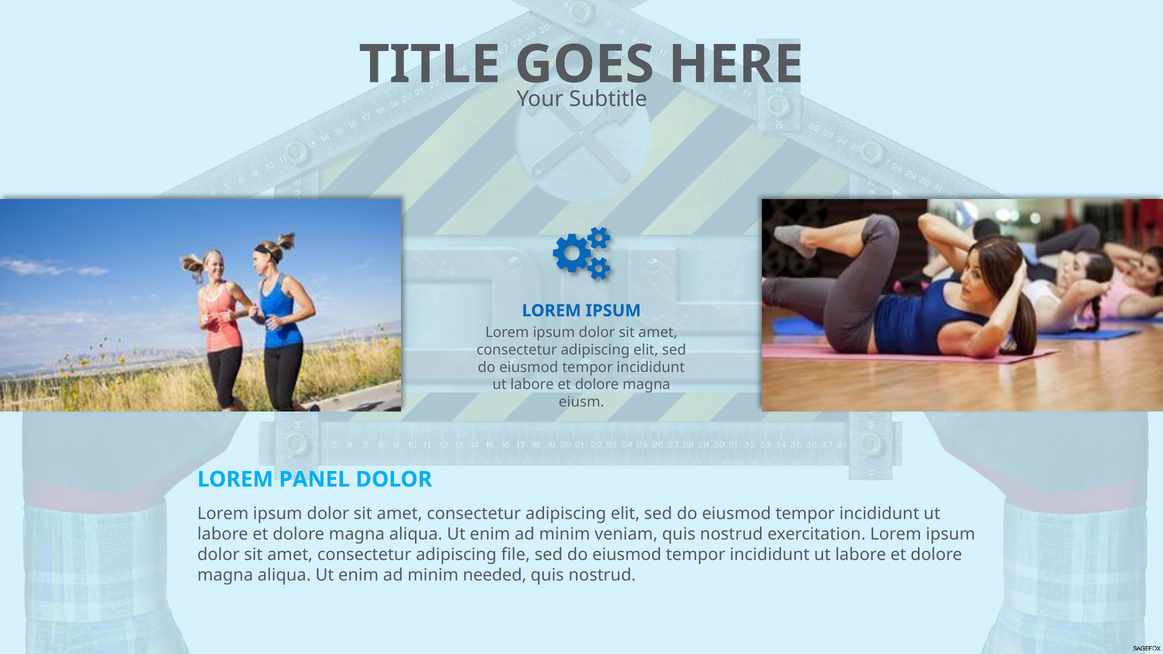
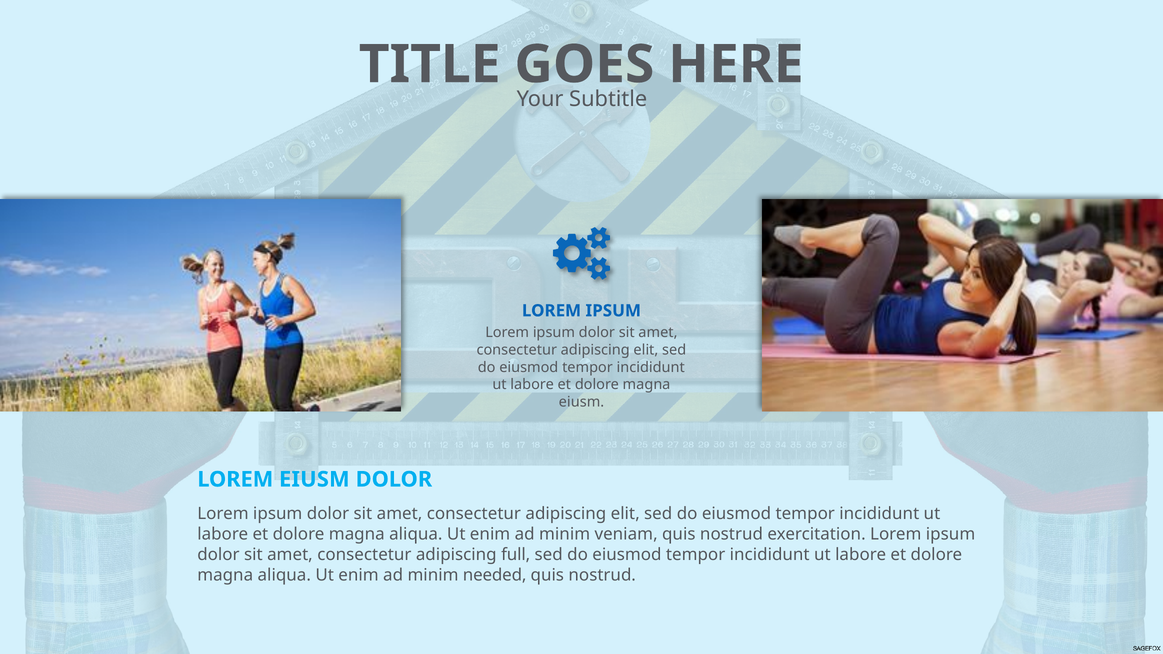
LOREM PANEL: PANEL -> EIUSM (314, 480)
file: file -> full (516, 555)
